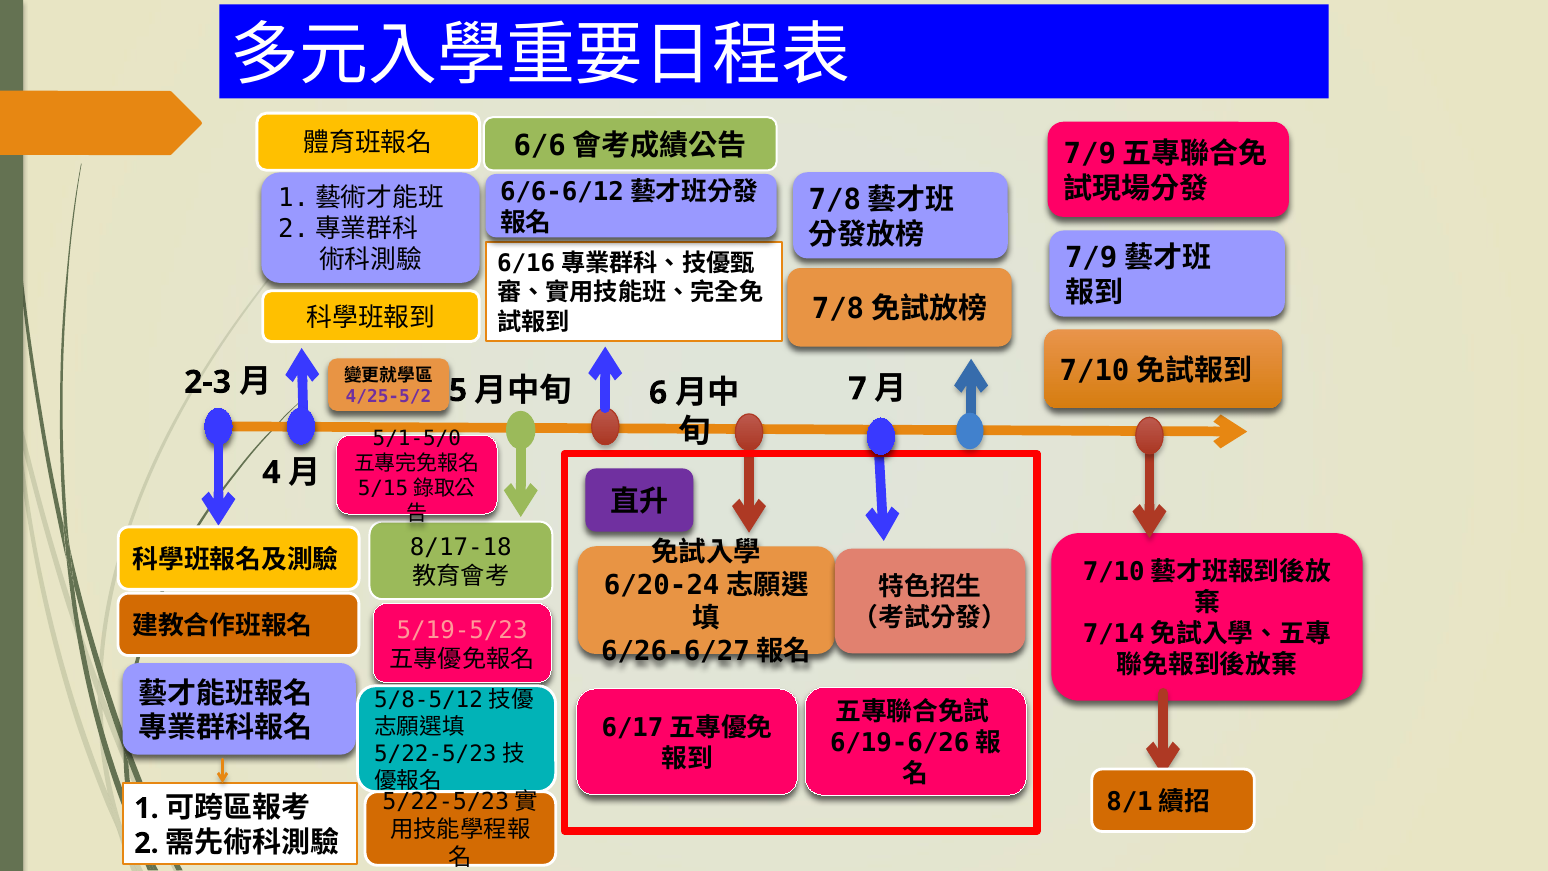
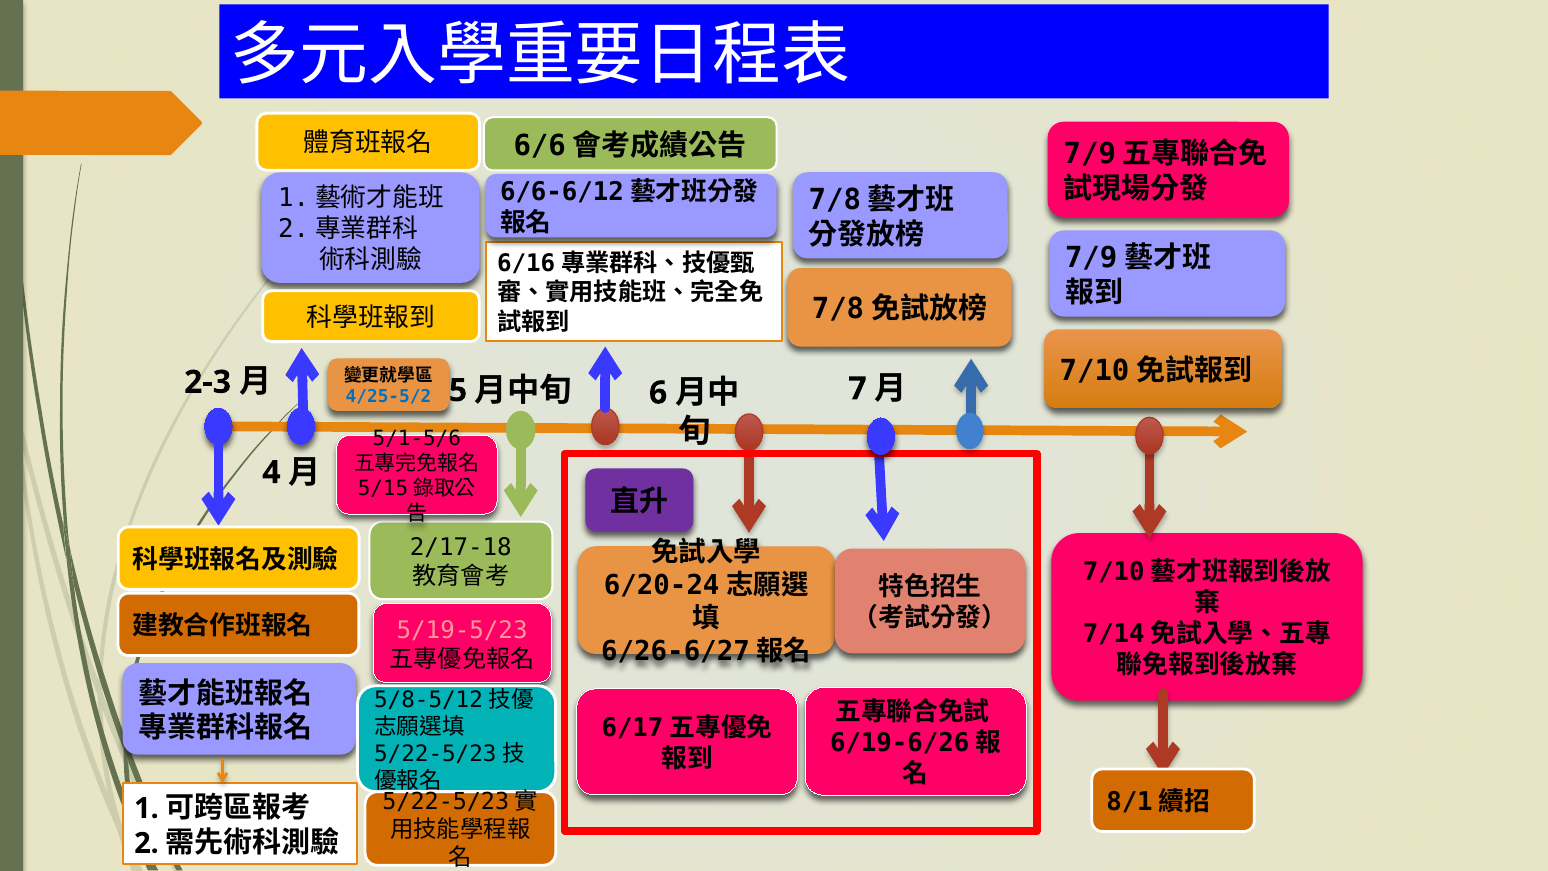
4/25-5/2 colour: purple -> blue (388, 396)
5/1-5/0: 5/1-5/0 -> 5/1-5/6 (417, 438)
8/17-18: 8/17-18 -> 2/17-18 (461, 547)
